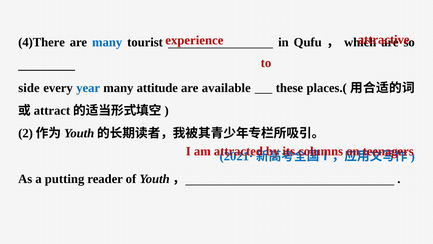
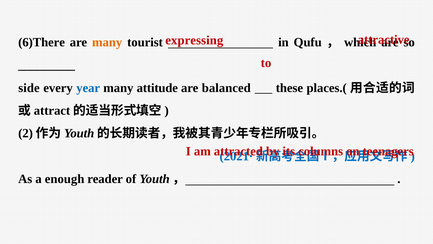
experience: experience -> expressing (194, 40)
4)There: 4)There -> 6)There (42, 42)
many colour: blue -> orange (107, 42)
available: available -> balanced (226, 88)
putting: putting -> enough (65, 179)
